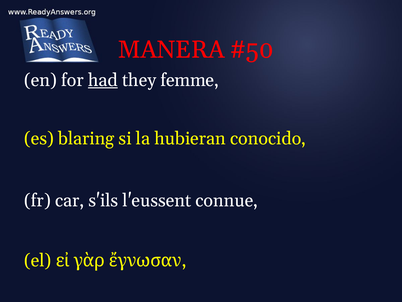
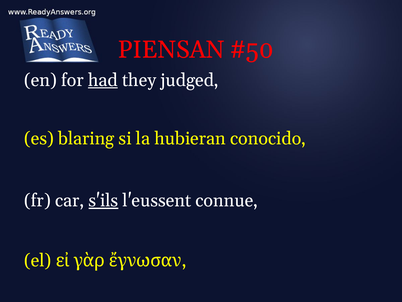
MANERA: MANERA -> PIENSAN (171, 50)
femme: femme -> judged (190, 80)
s'ils underline: none -> present (103, 200)
